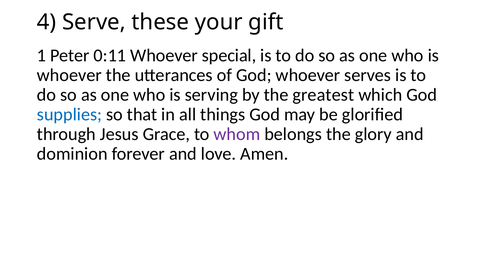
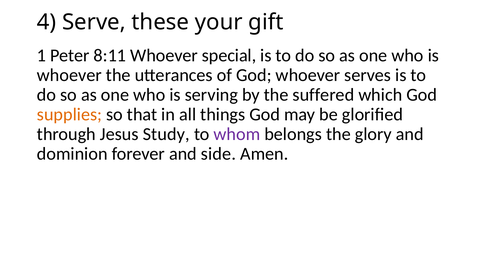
0:11: 0:11 -> 8:11 (110, 55)
greatest: greatest -> suffered (323, 95)
supplies colour: blue -> orange (70, 114)
Grace: Grace -> Study (166, 134)
love: love -> side (218, 154)
